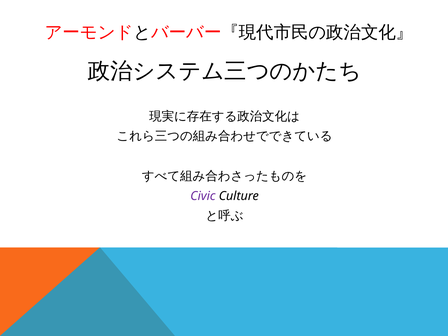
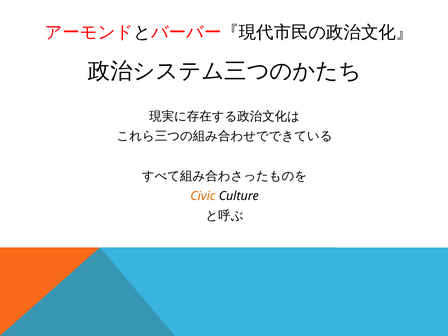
Civic colour: purple -> orange (203, 196)
